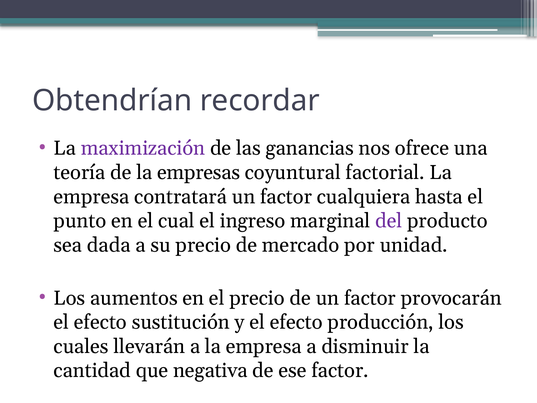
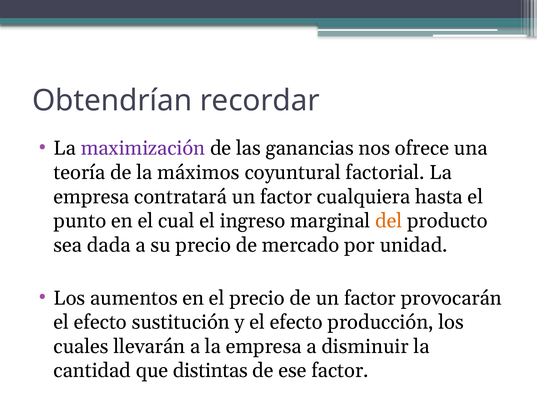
empresas: empresas -> máximos (198, 172)
del colour: purple -> orange (389, 221)
negativa: negativa -> distintas (210, 370)
